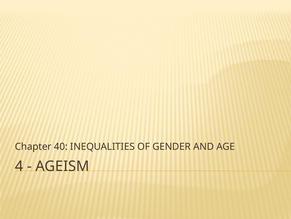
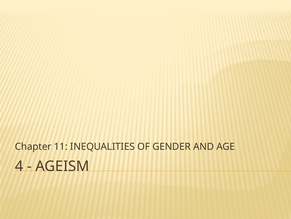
40: 40 -> 11 (61, 146)
